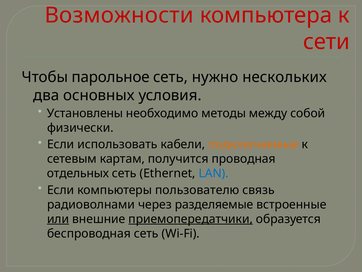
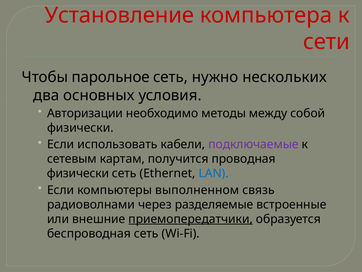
Возможности: Возможности -> Установление (119, 15)
Установлены: Установлены -> Авторизации (85, 113)
подключаемые colour: orange -> purple (253, 144)
отдельных: отдельных -> физически (78, 173)
пользователю: пользователю -> выполненном (197, 190)
или underline: present -> none (58, 219)
